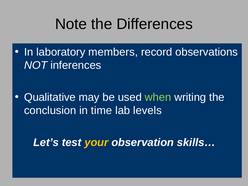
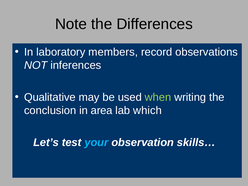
time: time -> area (102, 110)
levels: levels -> which (147, 110)
your colour: yellow -> light blue (96, 142)
